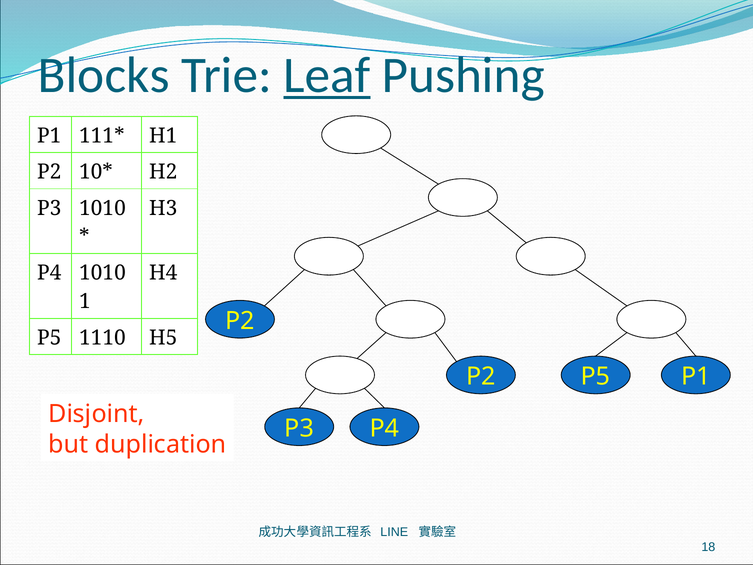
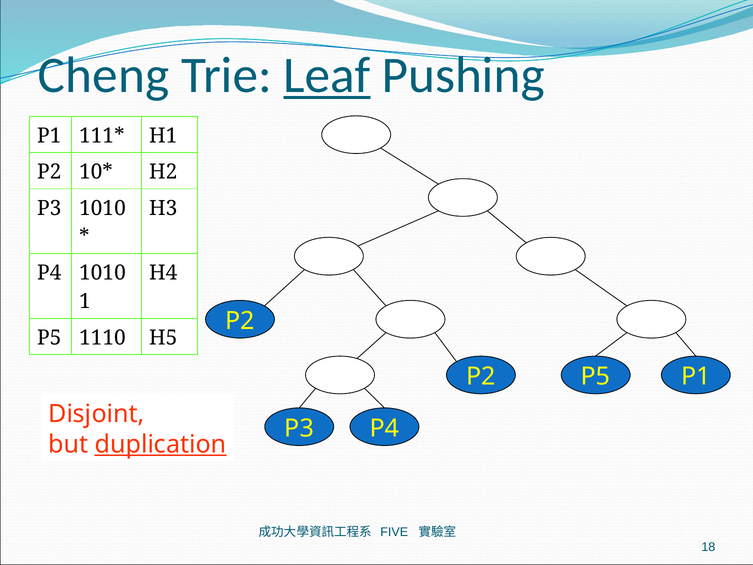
Blocks: Blocks -> Cheng (104, 75)
duplication underline: none -> present (161, 444)
LINE: LINE -> FIVE (394, 532)
